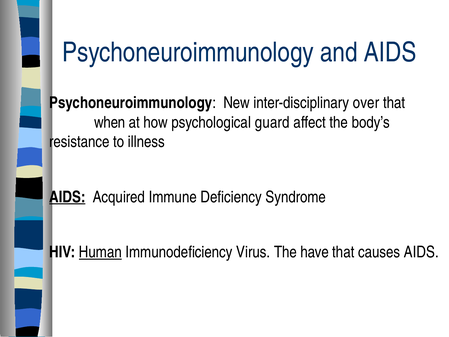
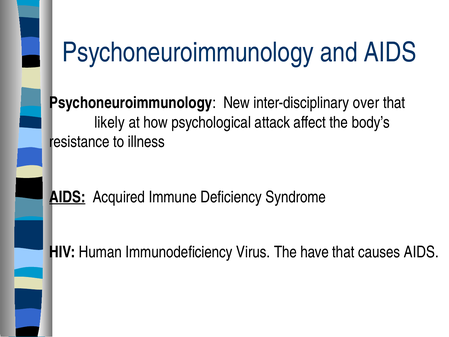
when: when -> likely (110, 122)
guard: guard -> attack (272, 122)
Human underline: present -> none (100, 252)
